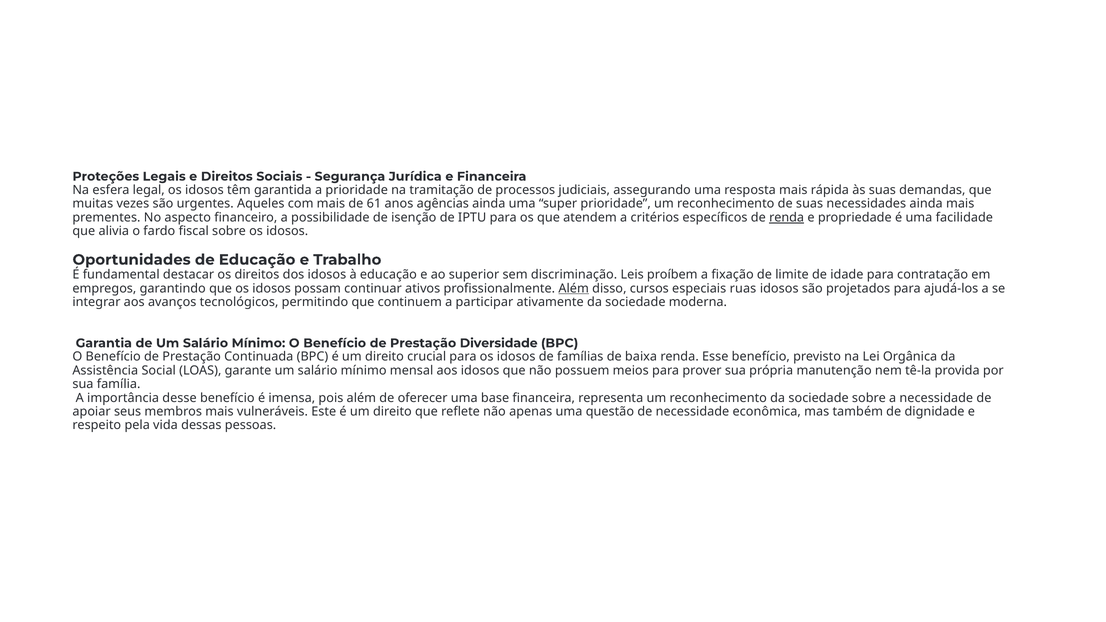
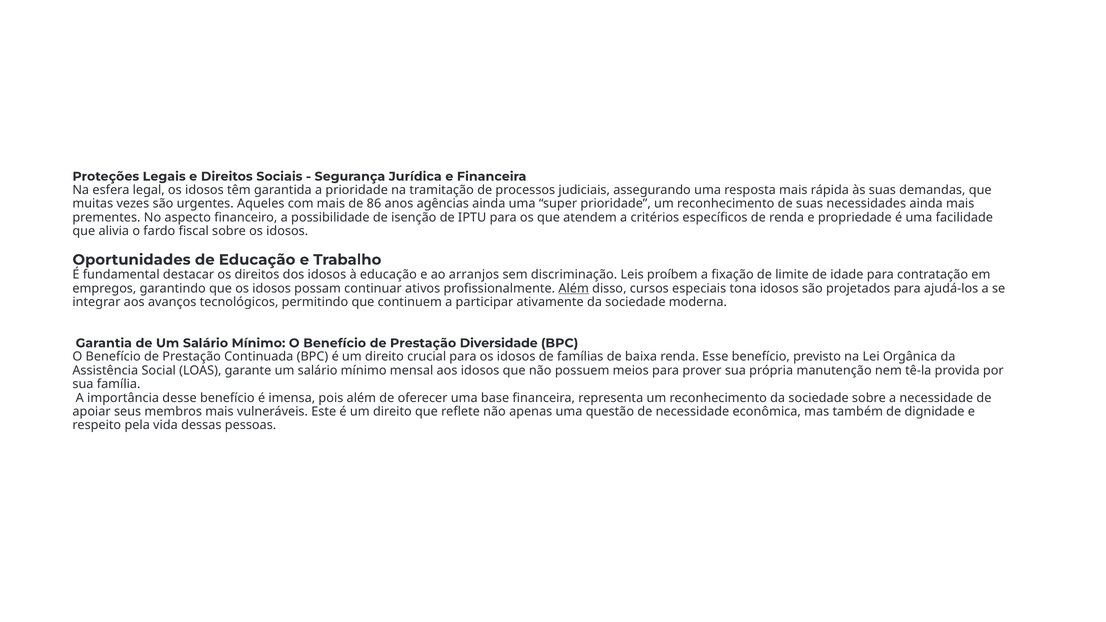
61: 61 -> 86 (374, 204)
renda underline: present -> none (787, 218)
superior: superior -> arranjos (474, 275)
ruas: ruas -> tona (743, 288)
